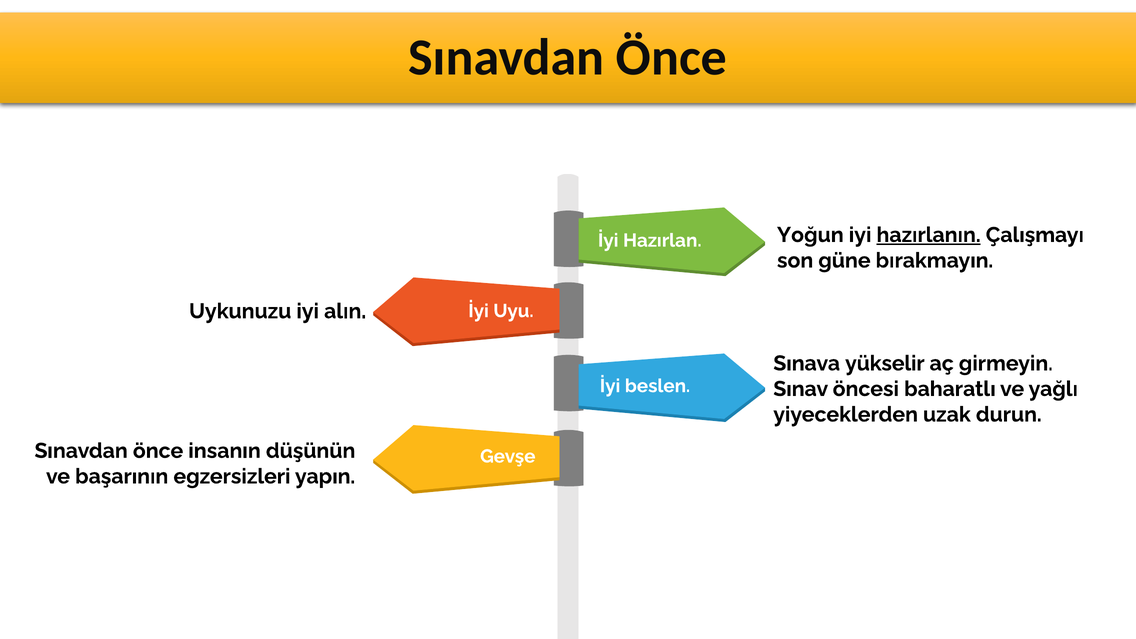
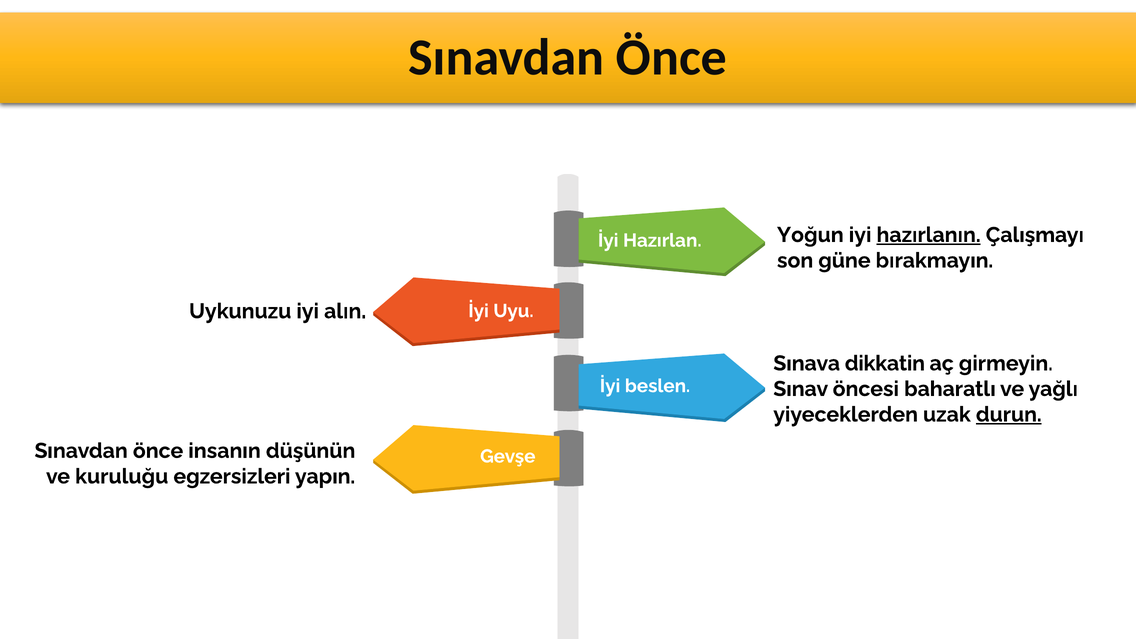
yükselir: yükselir -> dikkatin (885, 363)
durun underline: none -> present (1009, 415)
başarının: başarının -> kuruluğu (122, 476)
